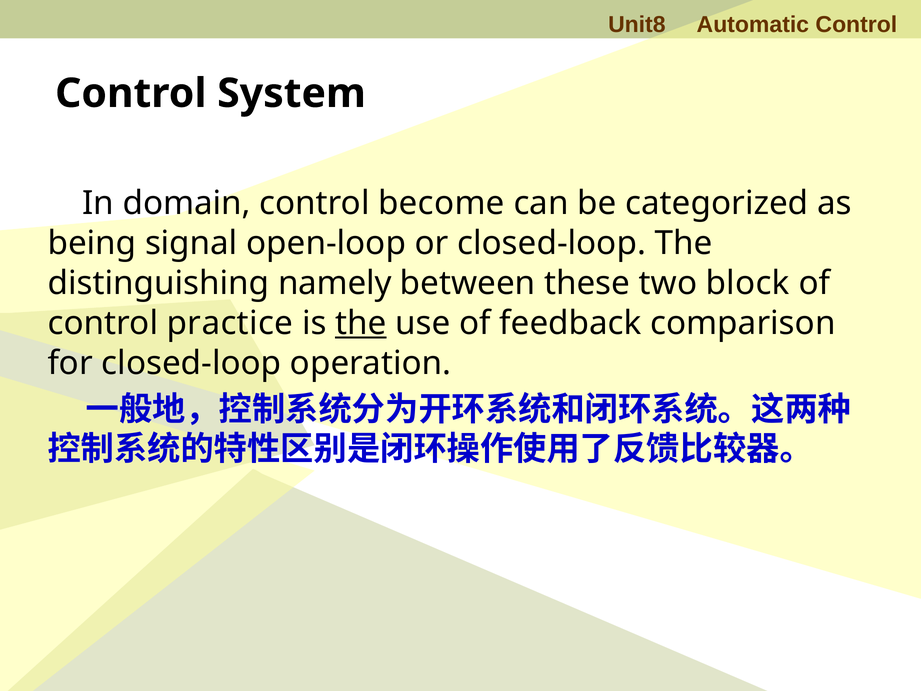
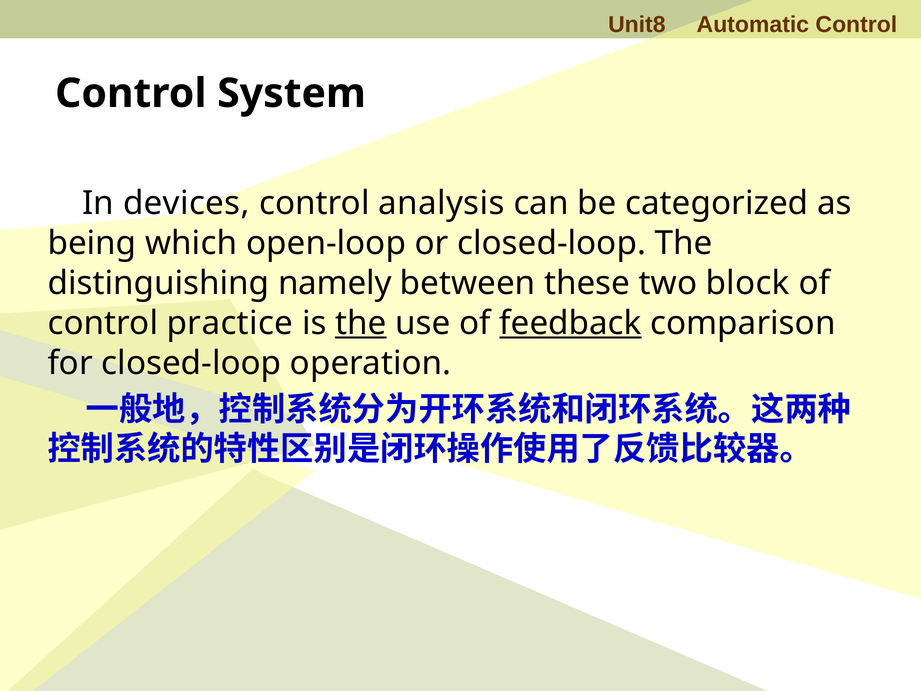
domain: domain -> devices (186, 203)
become: become -> analysis (441, 203)
signal: signal -> which (191, 243)
feedback underline: none -> present (570, 323)
